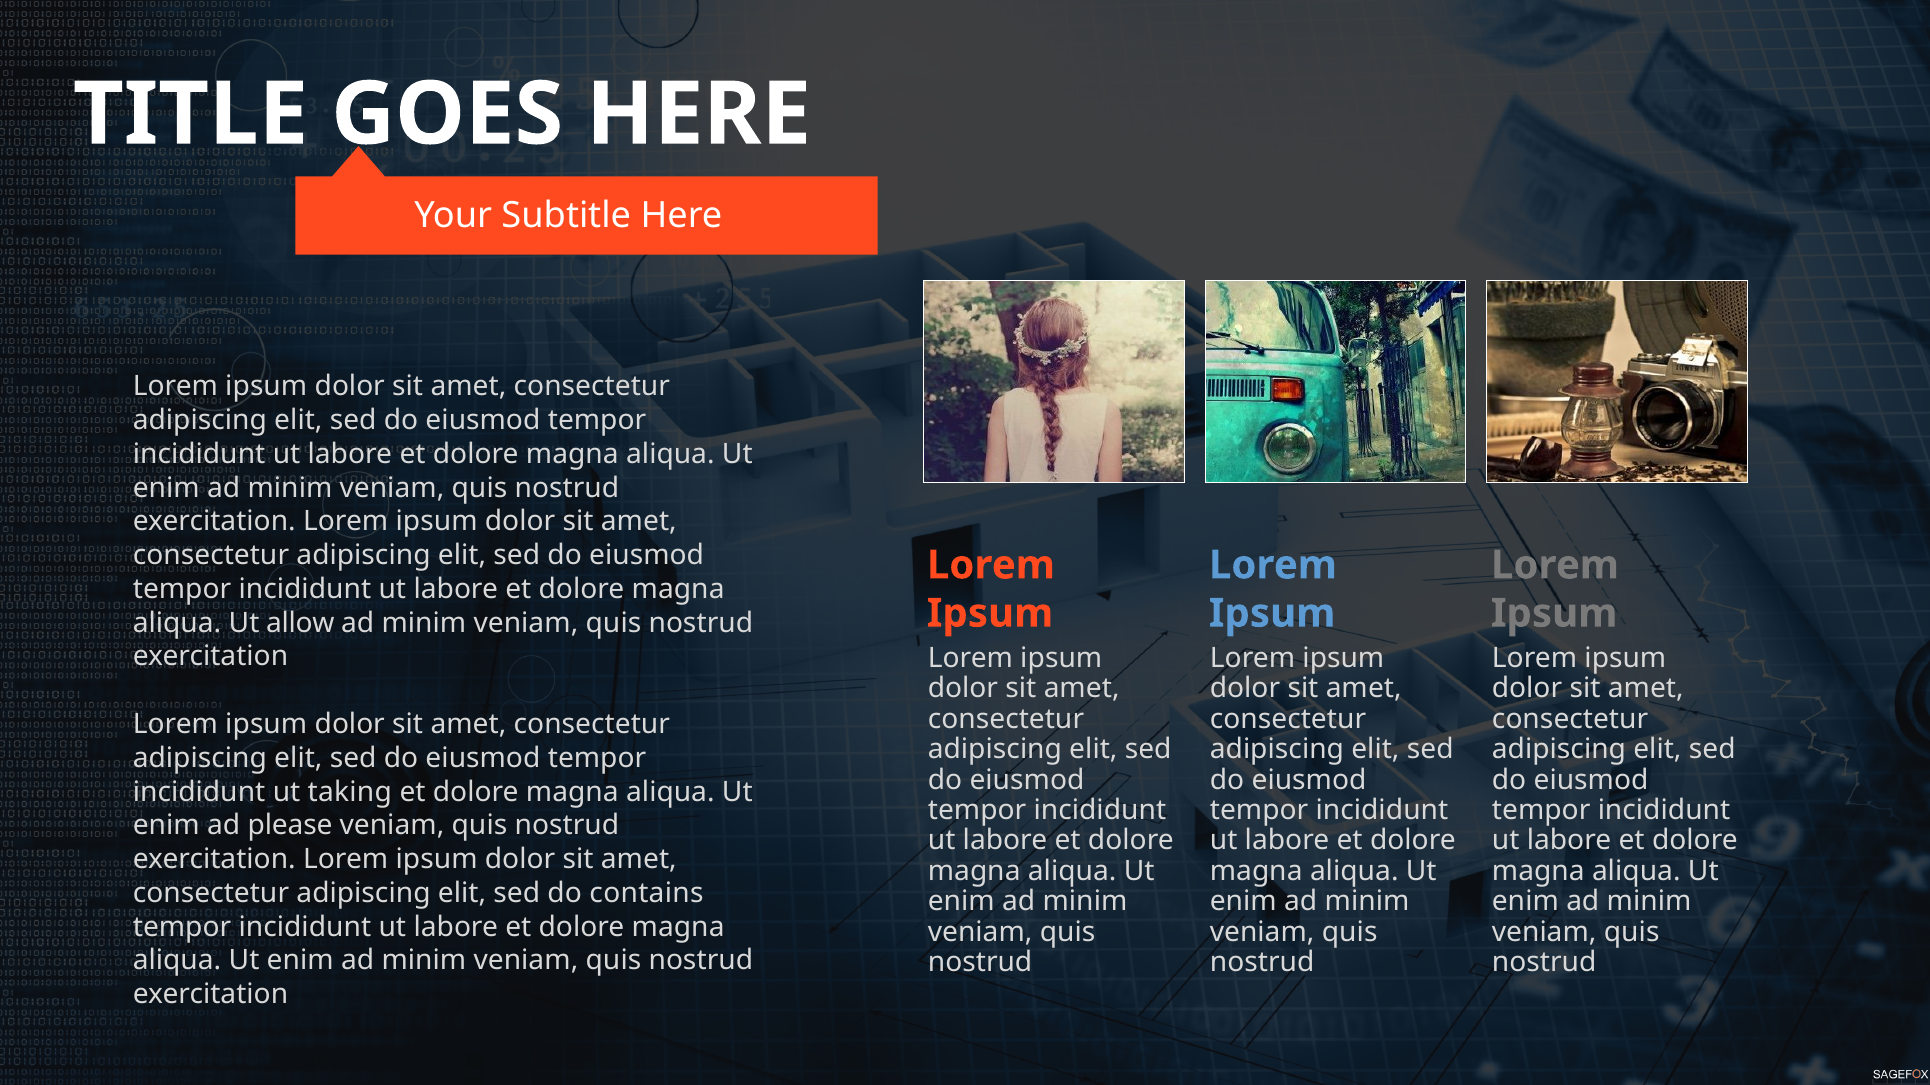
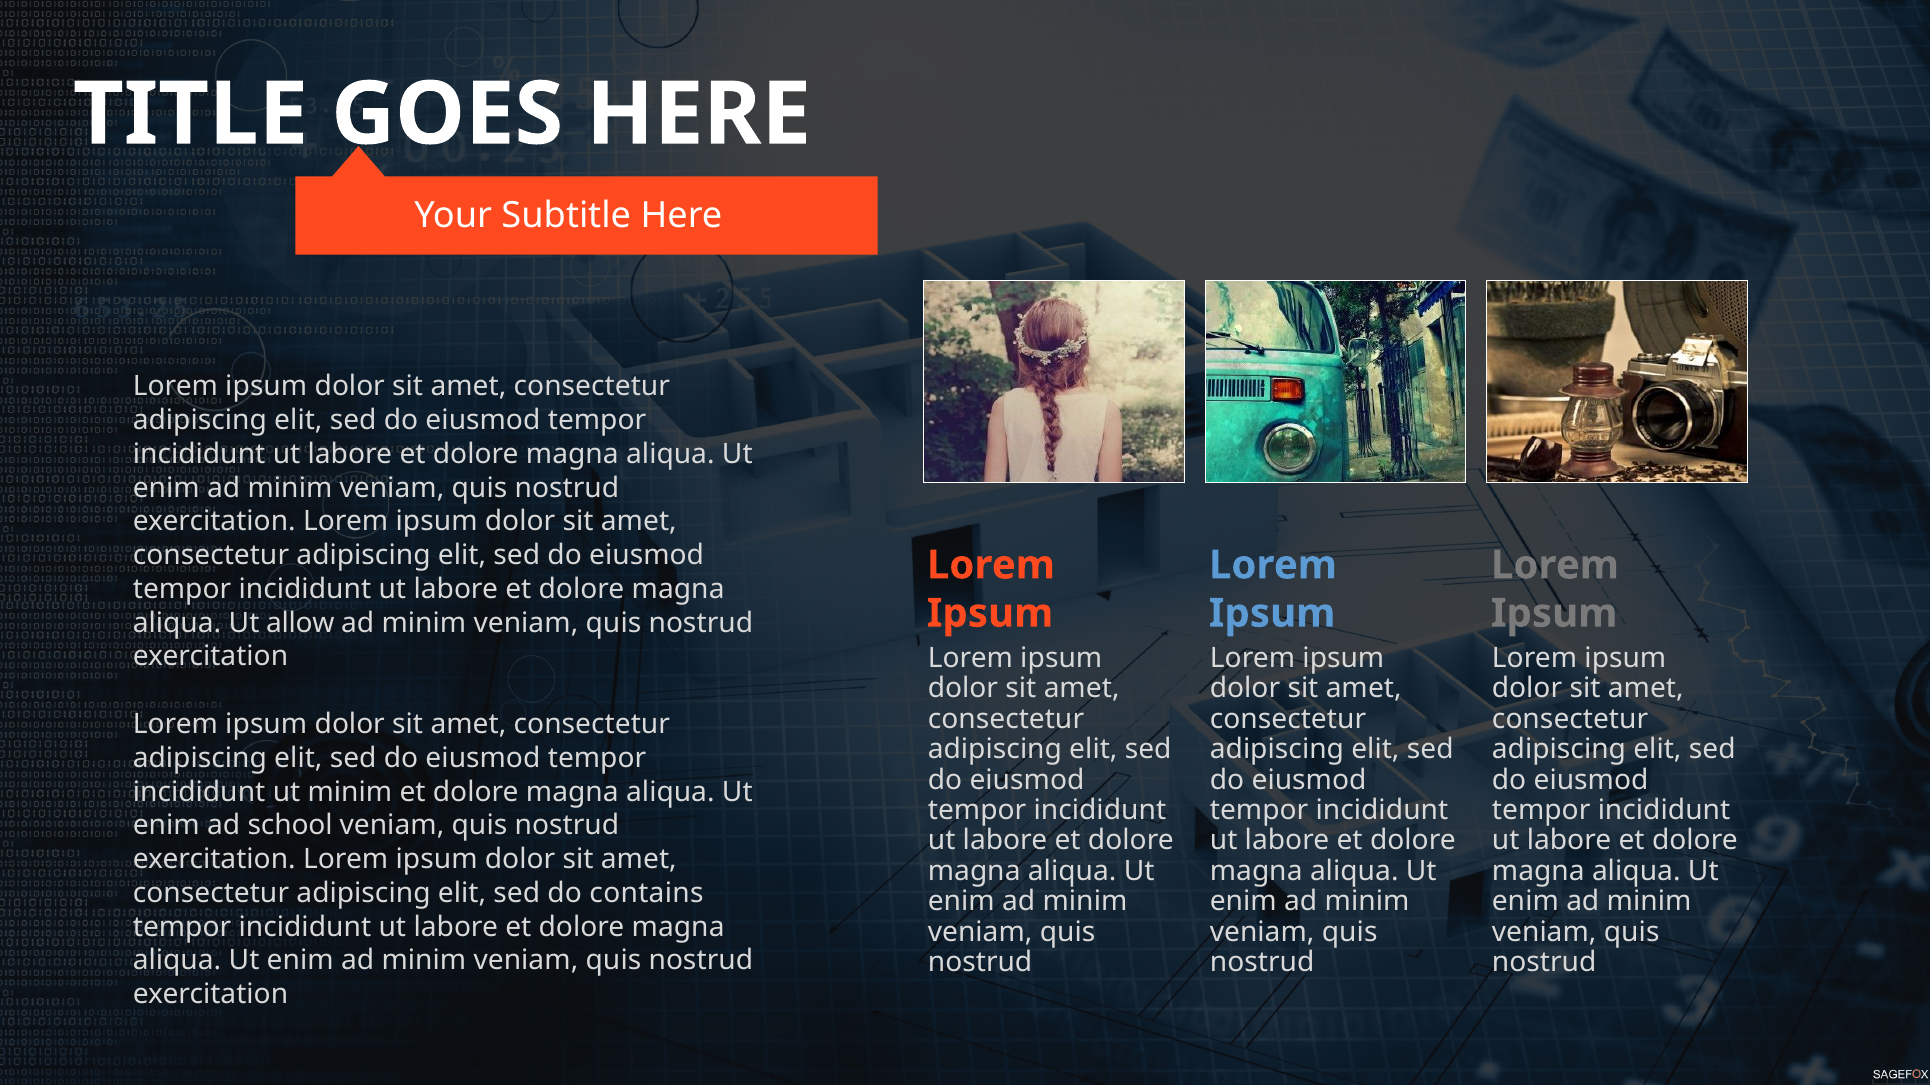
ut taking: taking -> minim (350, 792)
please: please -> school (290, 826)
